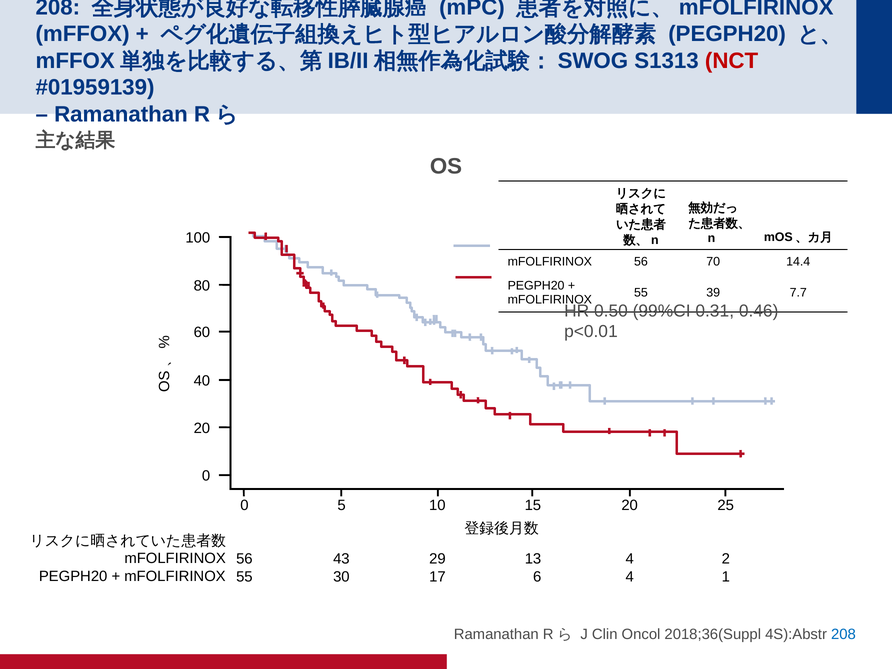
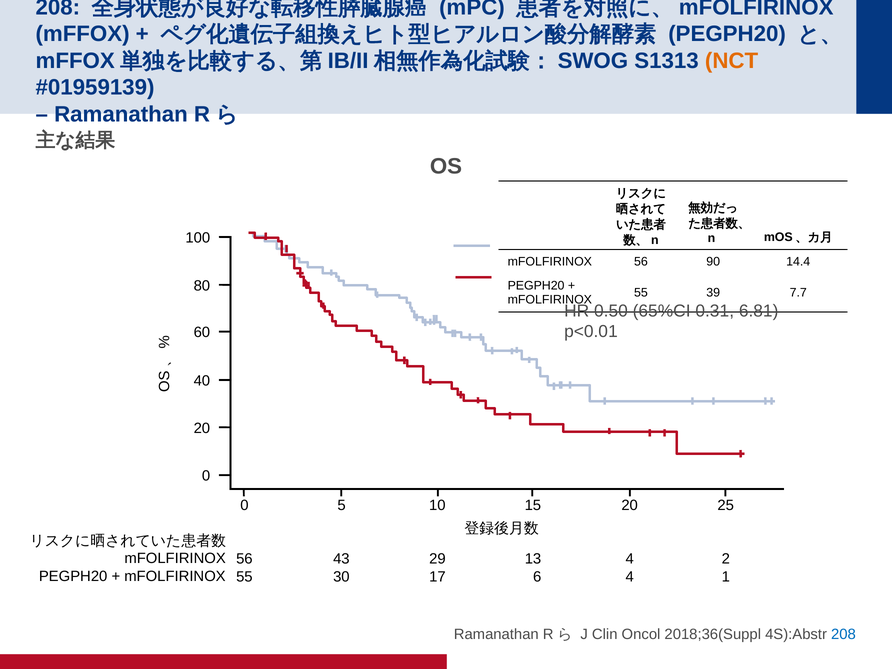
NCT colour: red -> orange (732, 61)
70: 70 -> 90 (713, 261)
99%CI: 99%CI -> 65%CI (662, 311)
0.46: 0.46 -> 6.81 (759, 311)
